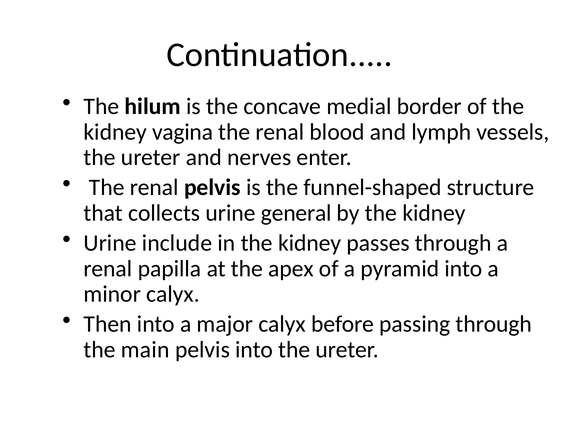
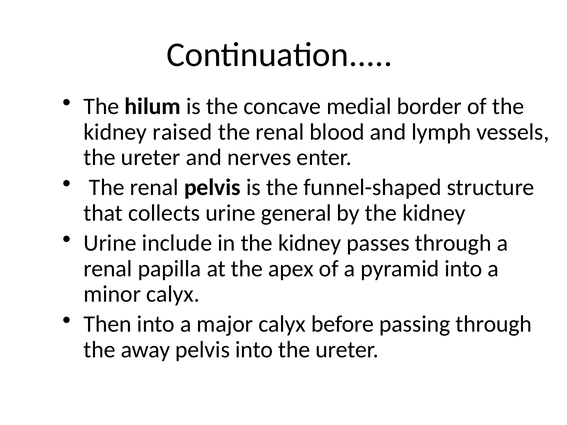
vagina: vagina -> raised (182, 132)
main: main -> away (145, 350)
